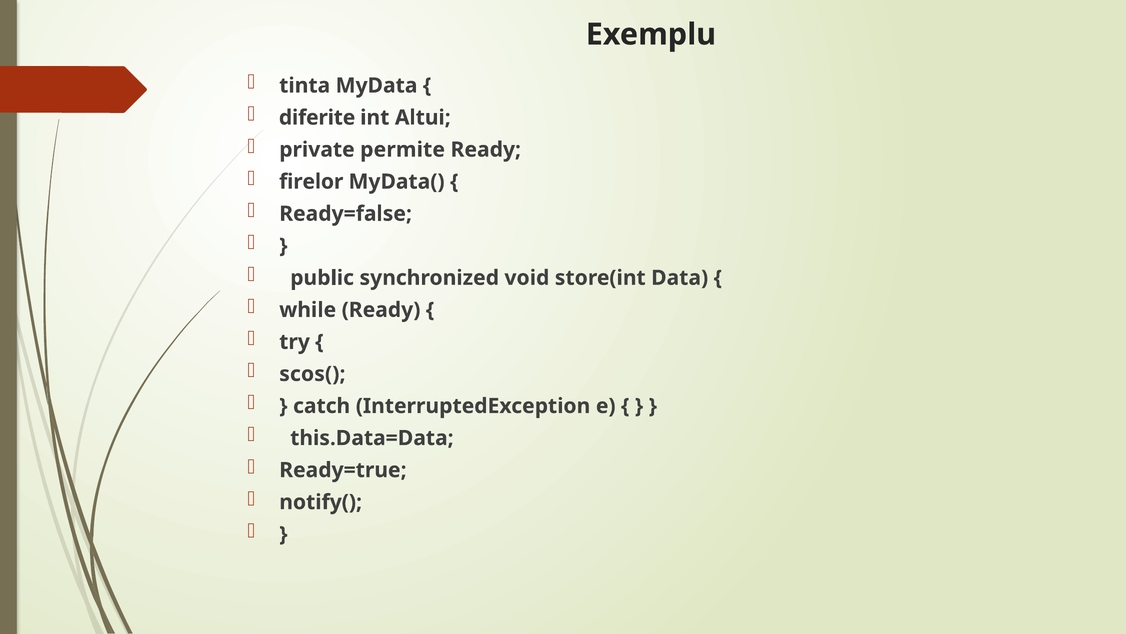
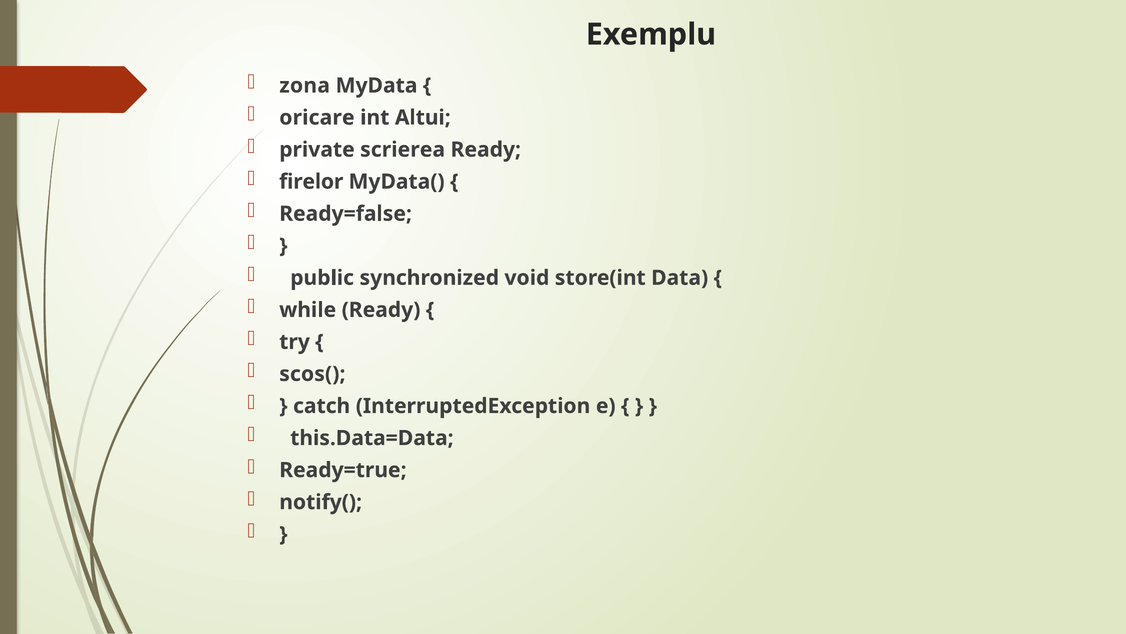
tinta: tinta -> zona (305, 85)
diferite: diferite -> oricare (317, 118)
permite: permite -> scrierea (403, 150)
